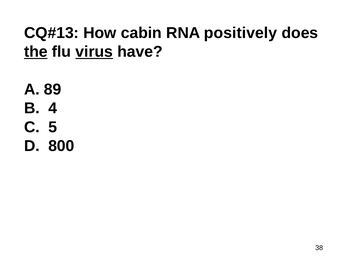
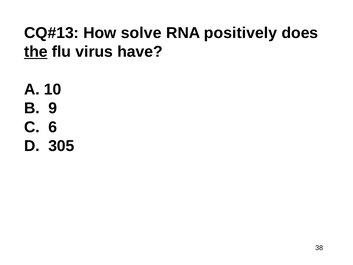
cabin: cabin -> solve (141, 33)
virus underline: present -> none (94, 52)
89: 89 -> 10 (53, 89)
4: 4 -> 9 (53, 108)
5: 5 -> 6 (53, 127)
800: 800 -> 305 (61, 146)
